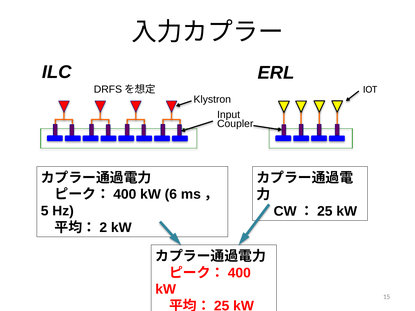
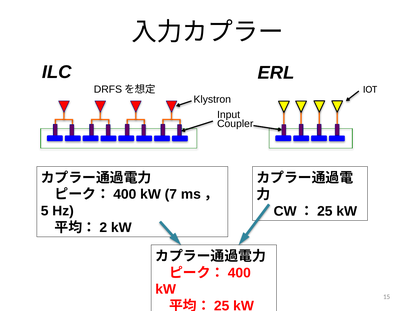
6: 6 -> 7 (171, 195)
